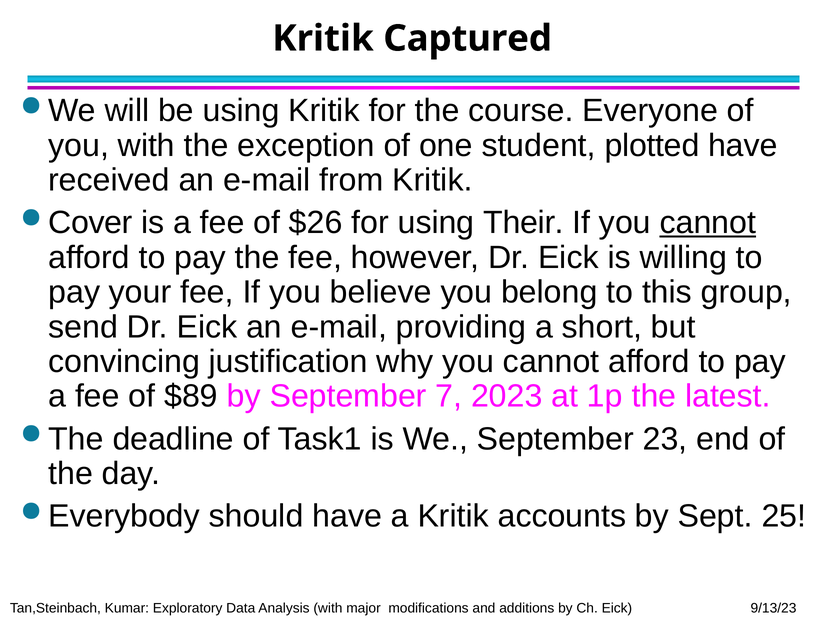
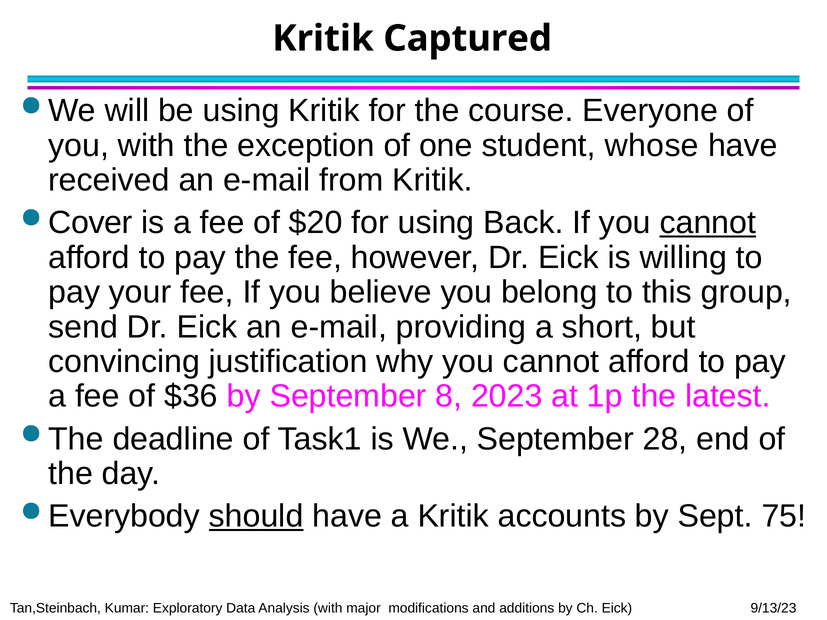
plotted: plotted -> whose (652, 146)
$26: $26 -> $20 (316, 223)
Their: Their -> Back (523, 223)
$89: $89 -> $36 (191, 397)
7: 7 -> 8 (449, 397)
23: 23 -> 28 (665, 439)
should underline: none -> present (256, 516)
25: 25 -> 75 (784, 516)
